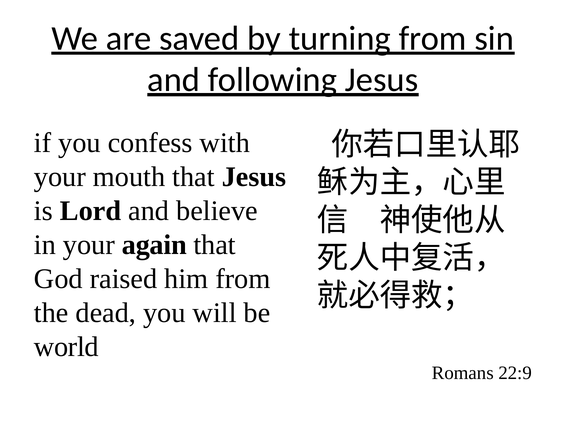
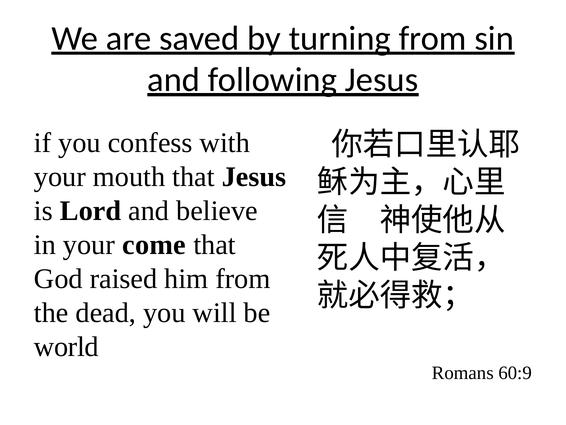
again: again -> come (154, 244)
22:9: 22:9 -> 60:9 (515, 373)
